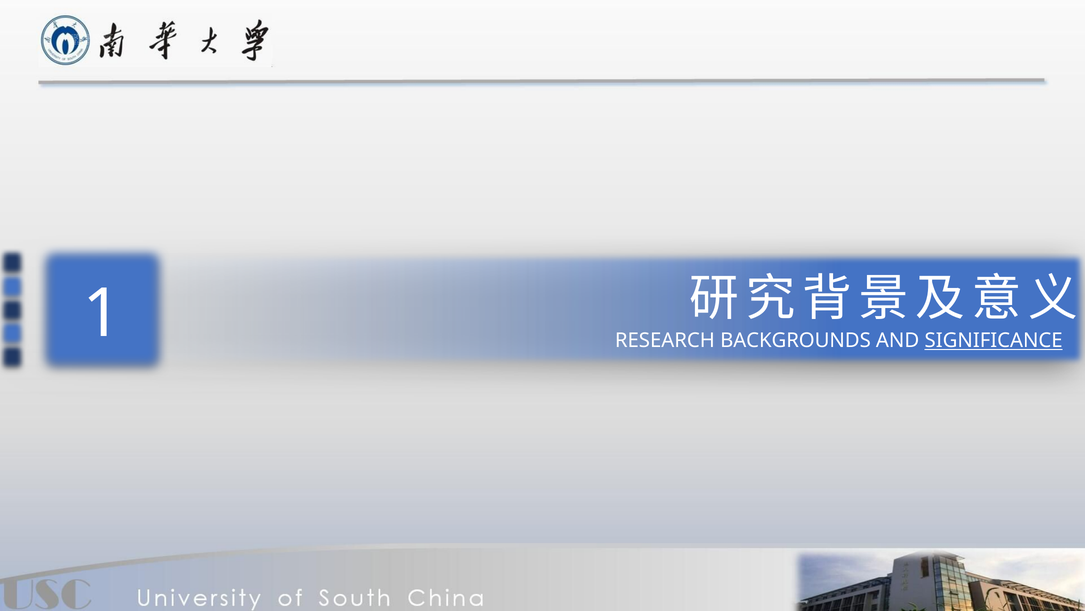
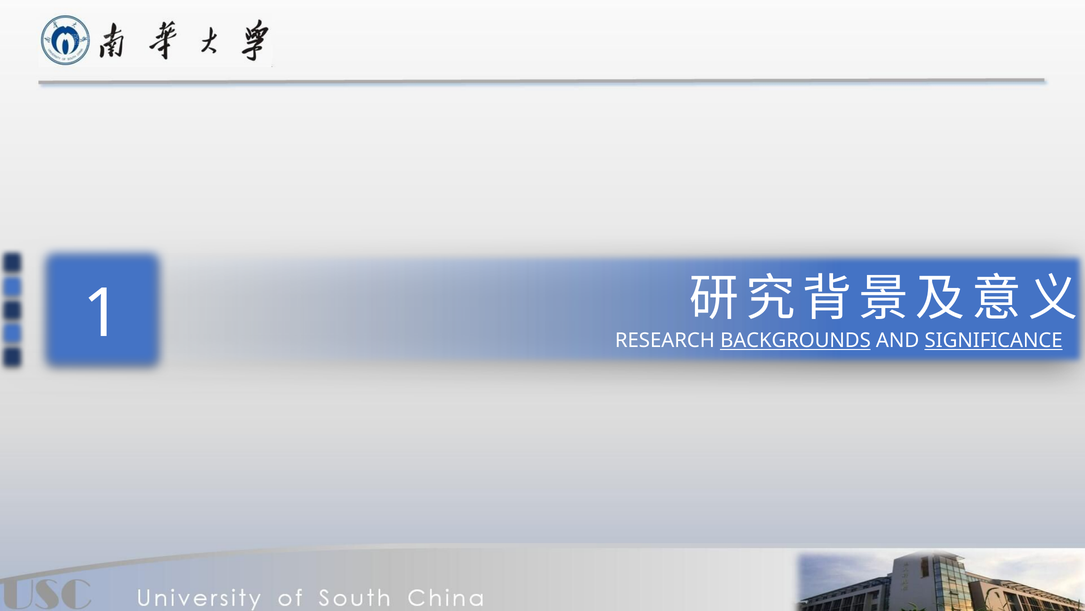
BACKGROUNDS underline: none -> present (795, 340)
